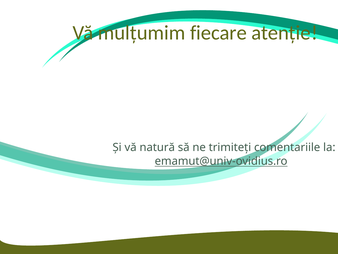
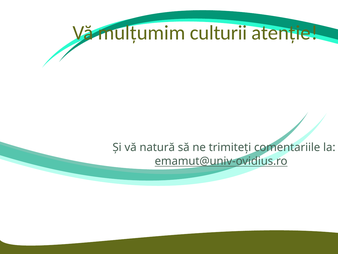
fiecare: fiecare -> culturii (218, 33)
